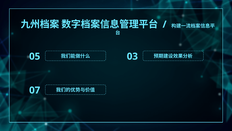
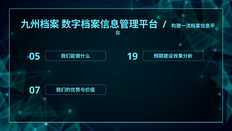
03: 03 -> 19 (132, 56)
